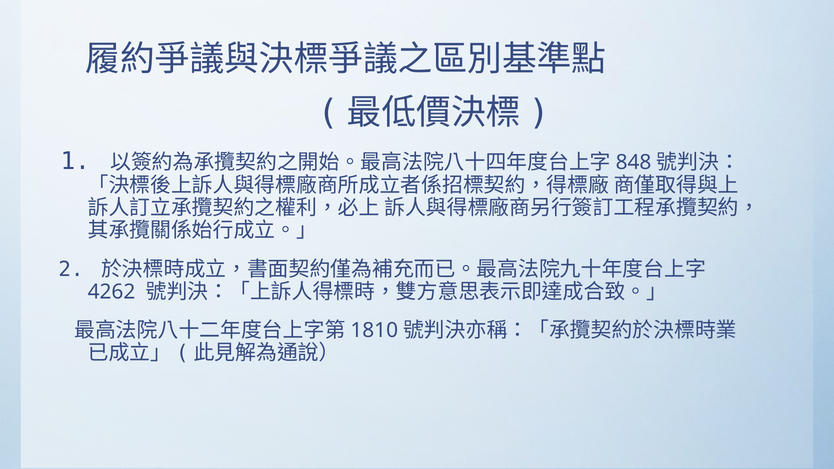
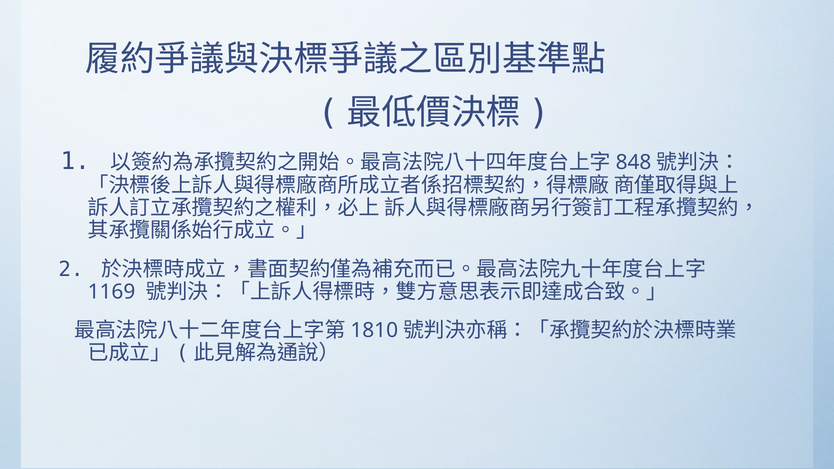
4262: 4262 -> 1169 (111, 292)
